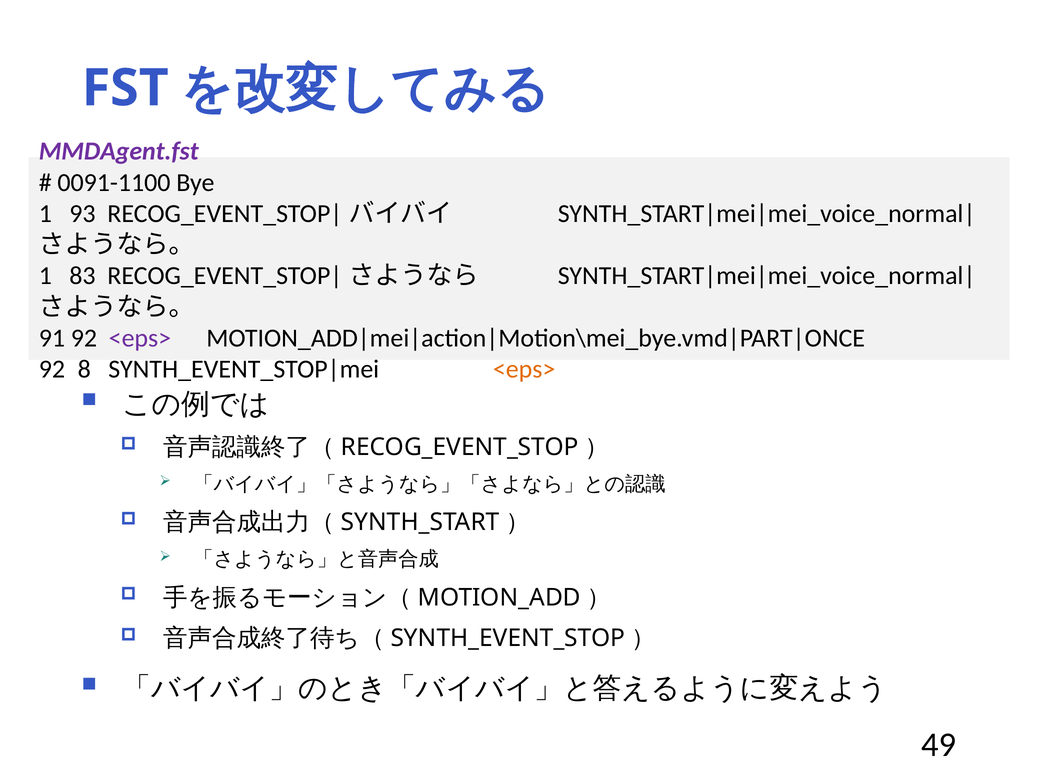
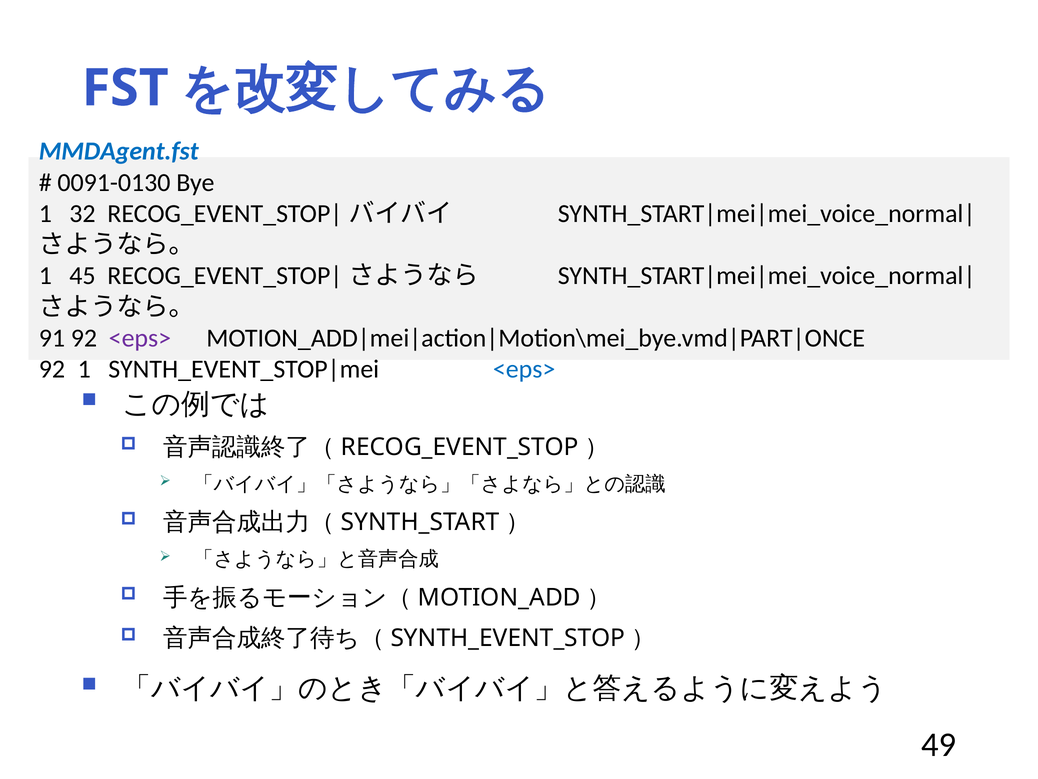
MMDAgent.fst colour: purple -> blue (119, 151)
0091-1100: 0091-1100 -> 0091-0130 (114, 182)
93: 93 -> 32 (82, 213)
83: 83 -> 45 (82, 276)
92 8: 8 -> 1 (84, 369)
<eps> colour: orange -> blue (524, 369)
